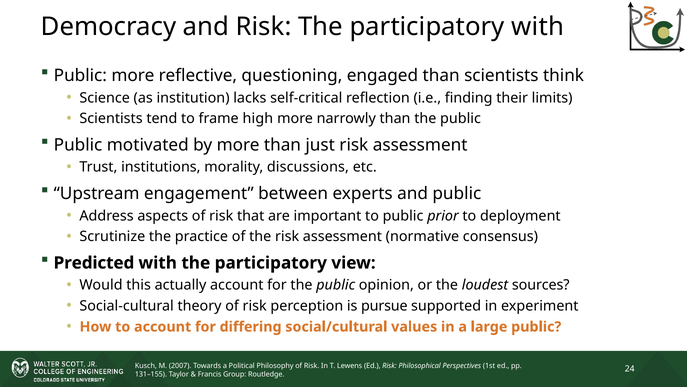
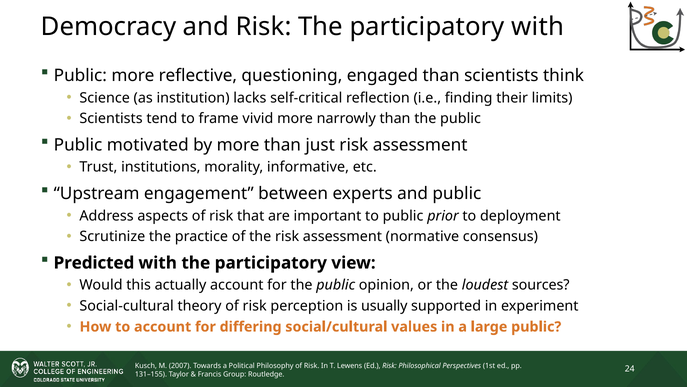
high: high -> vivid (258, 118)
discussions: discussions -> informative (308, 167)
pursue: pursue -> usually (384, 306)
